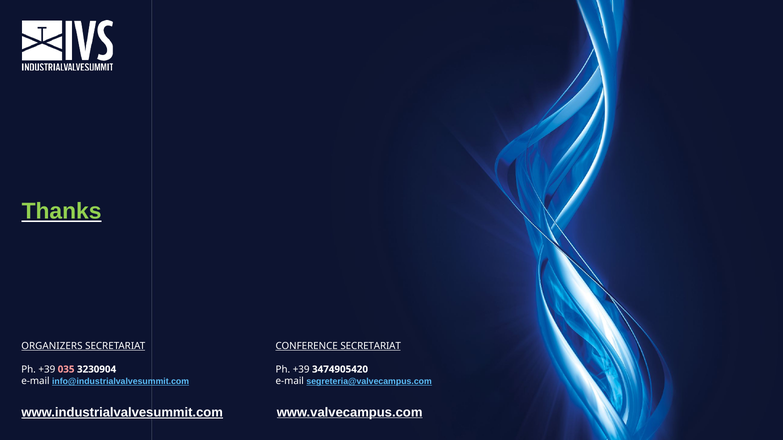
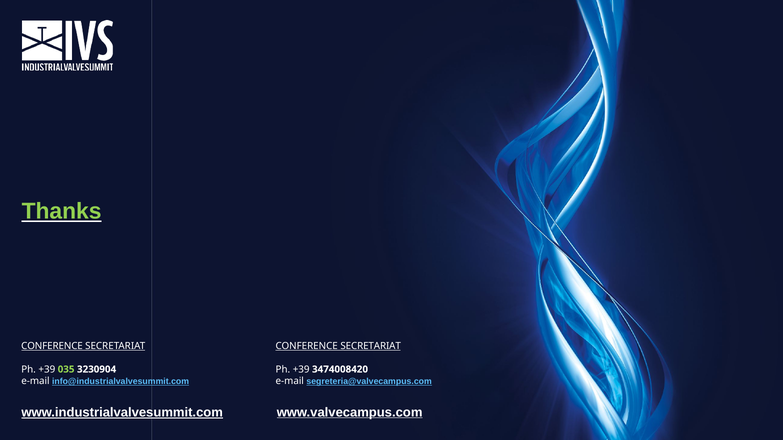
ORGANIZERS: ORGANIZERS -> CONFERENCE (52, 346)
035 colour: pink -> light green (66, 370)
3474905420: 3474905420 -> 3474008420 (340, 370)
